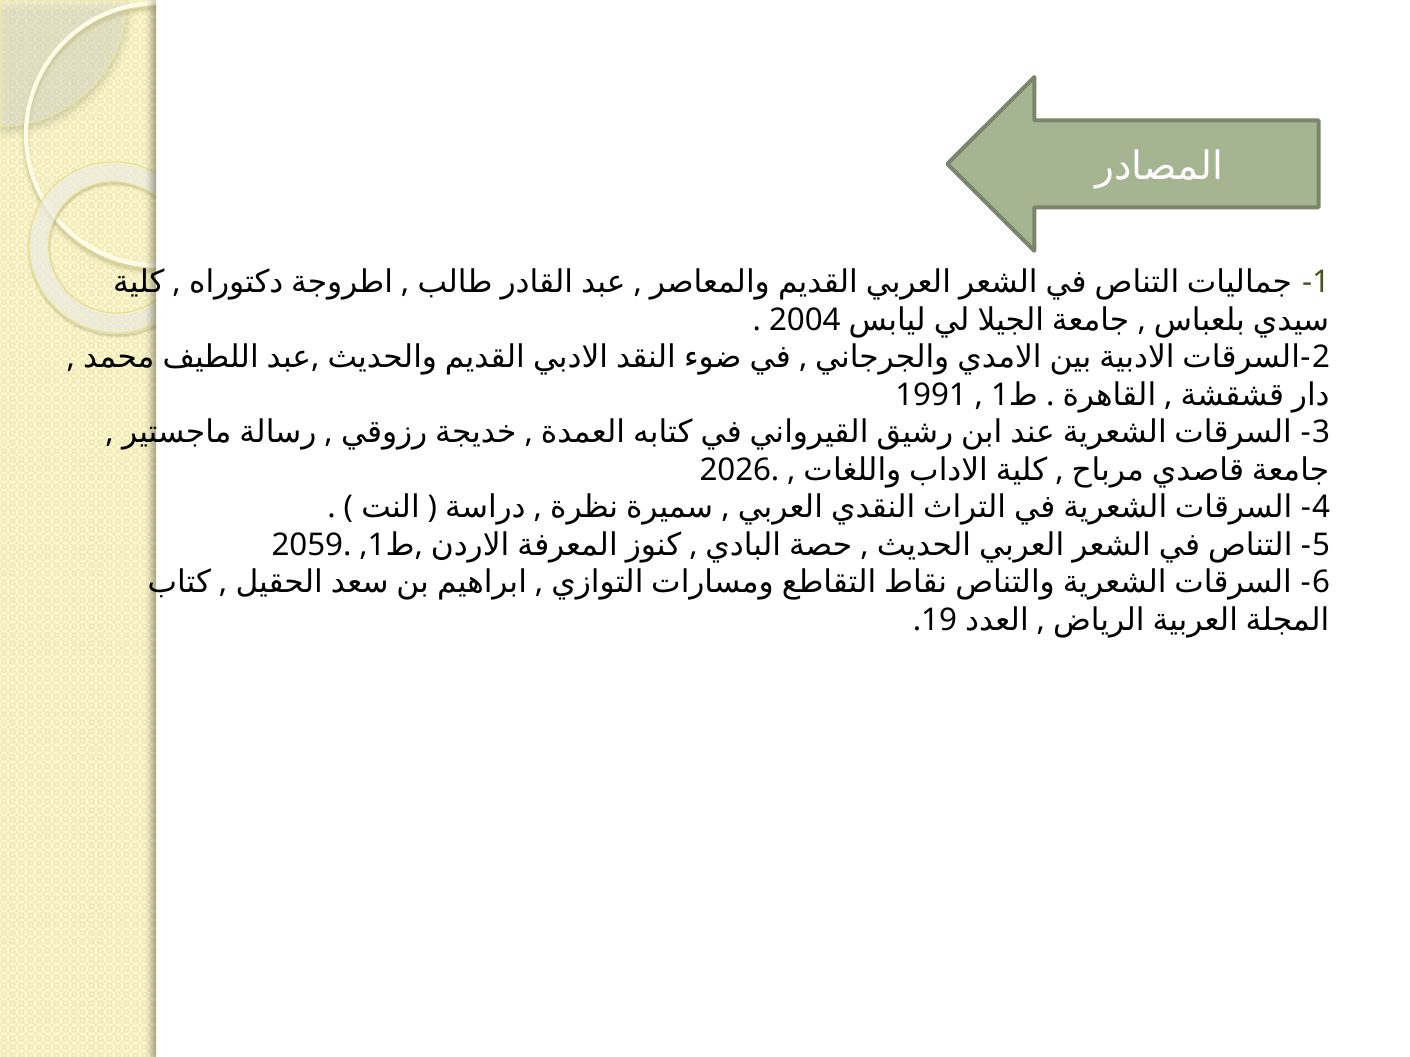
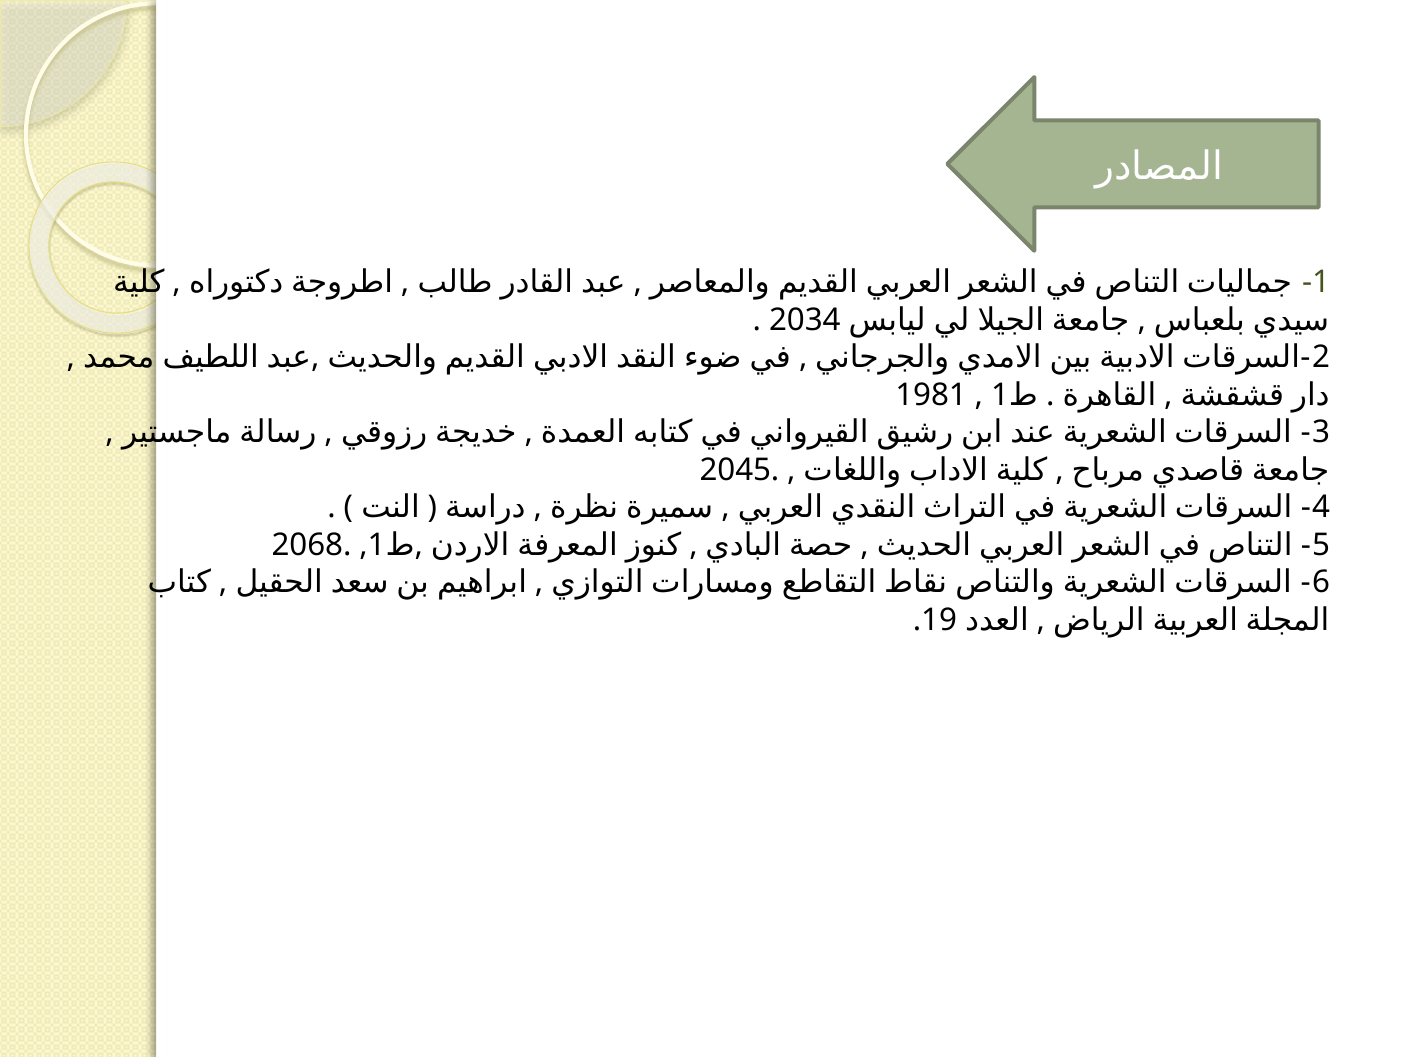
2004: 2004 -> 2034 (805, 320)
1991: 1991 -> 1981 (931, 395)
2026: 2026 -> 2045 (739, 470)
2059: 2059 -> 2068 (312, 545)
